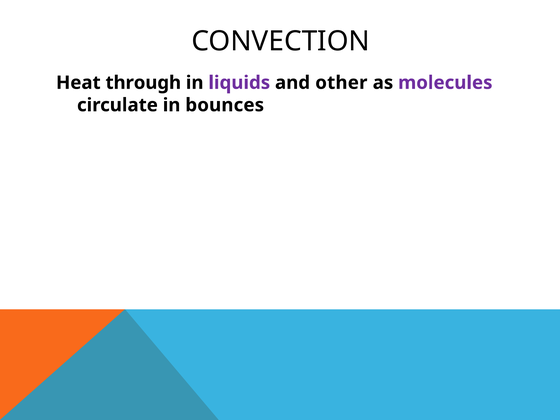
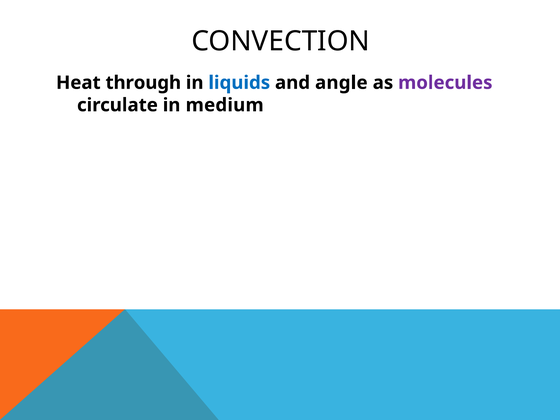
liquids colour: purple -> blue (239, 83)
other: other -> angle (341, 83)
bounces: bounces -> medium (225, 105)
